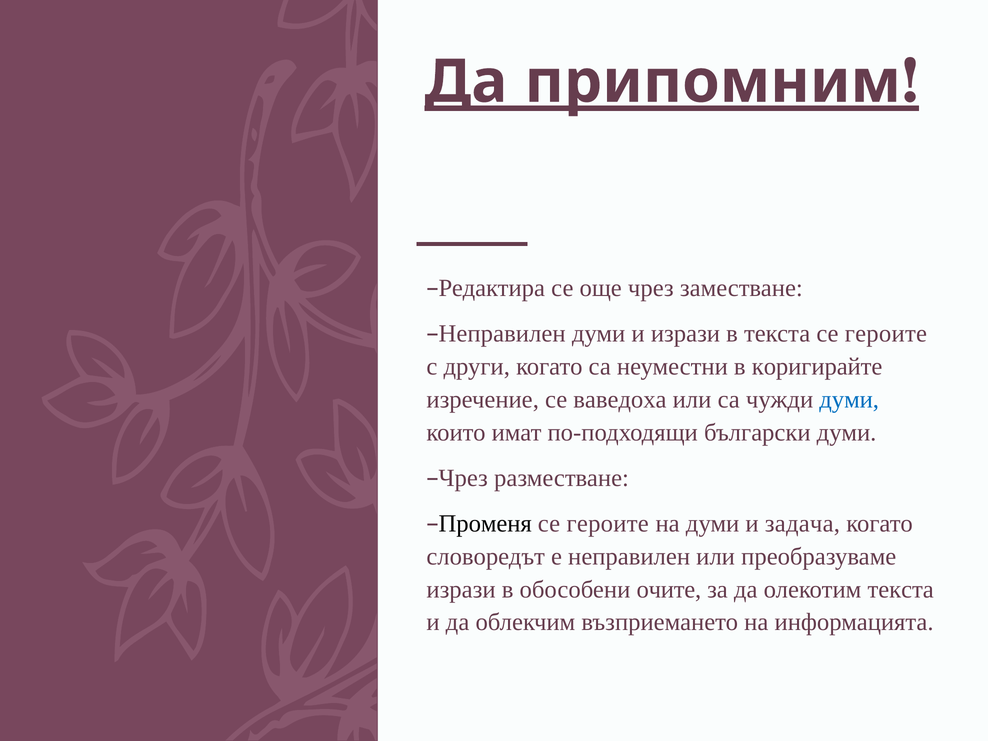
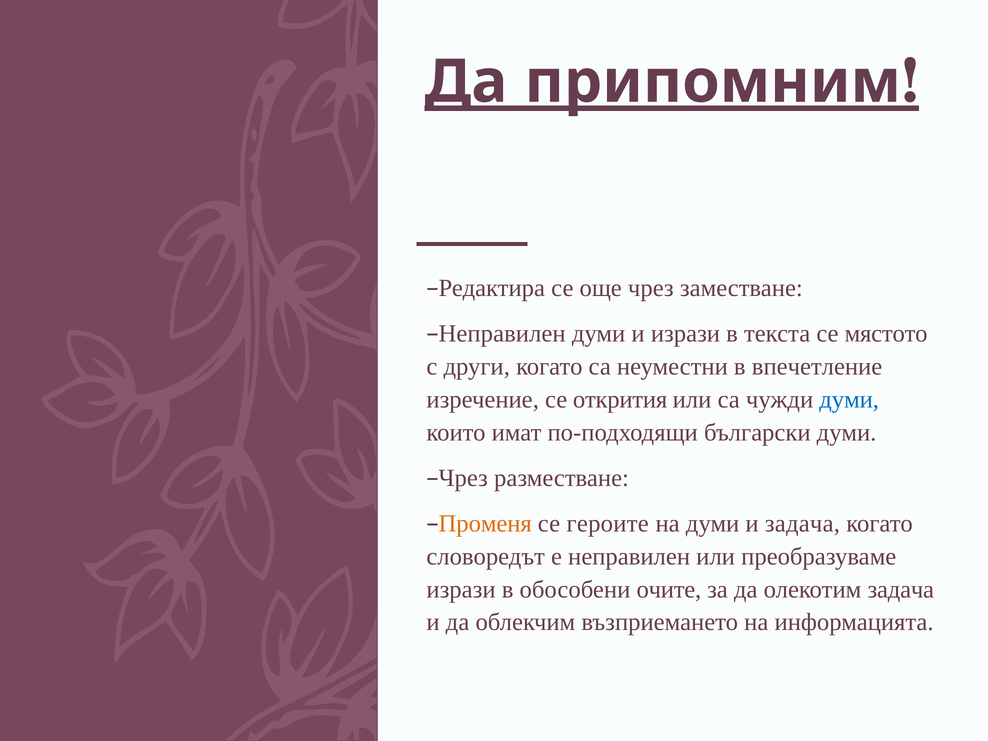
текста се героите: героите -> мястото (886, 334)
коригирайте: коригирайте -> впечетление (817, 367)
ваведоха: ваведоха -> открития (620, 400)
Променя colour: black -> orange (485, 524)
олекотим текста: текста -> задача (901, 589)
